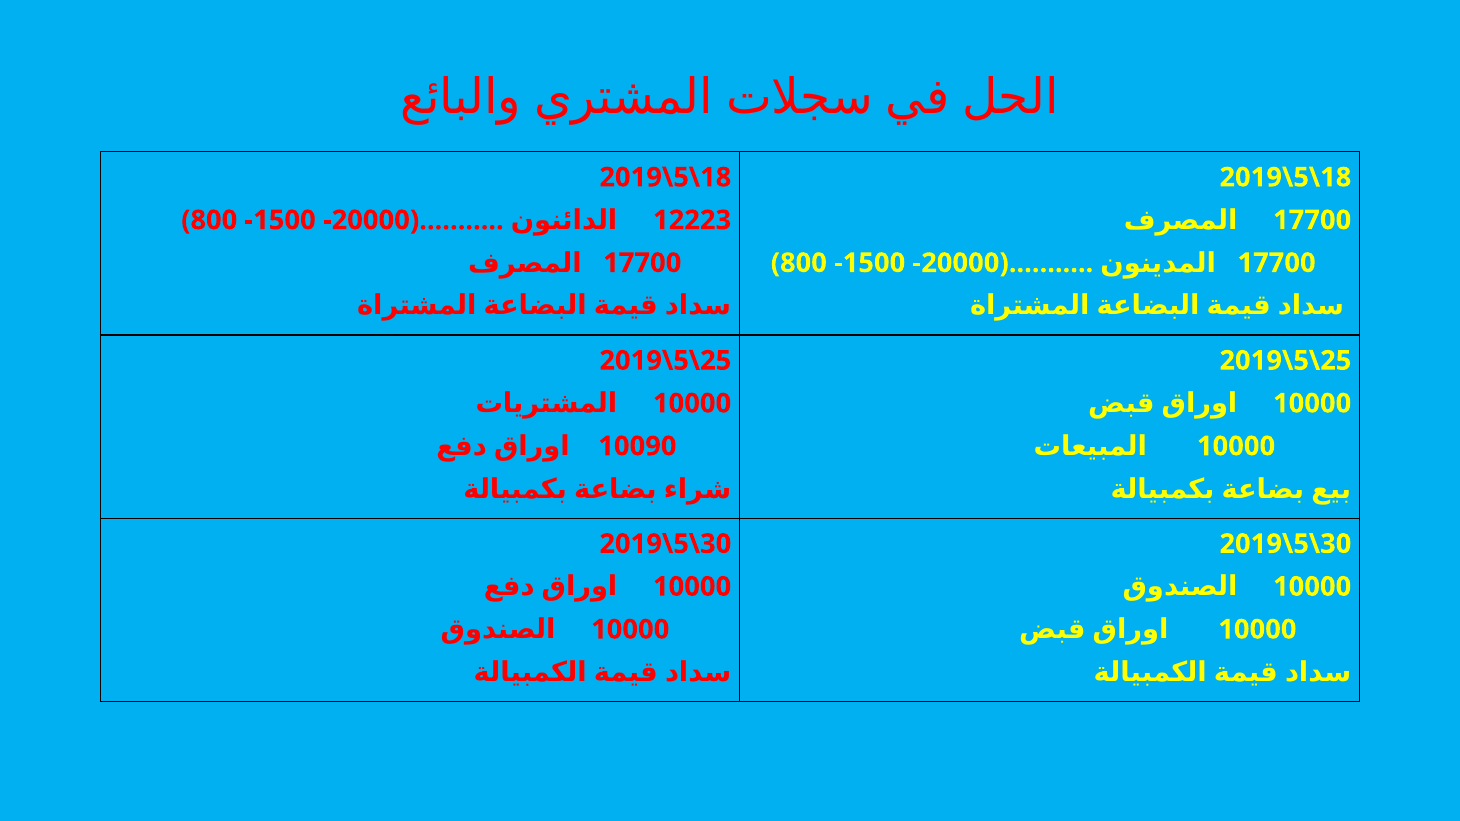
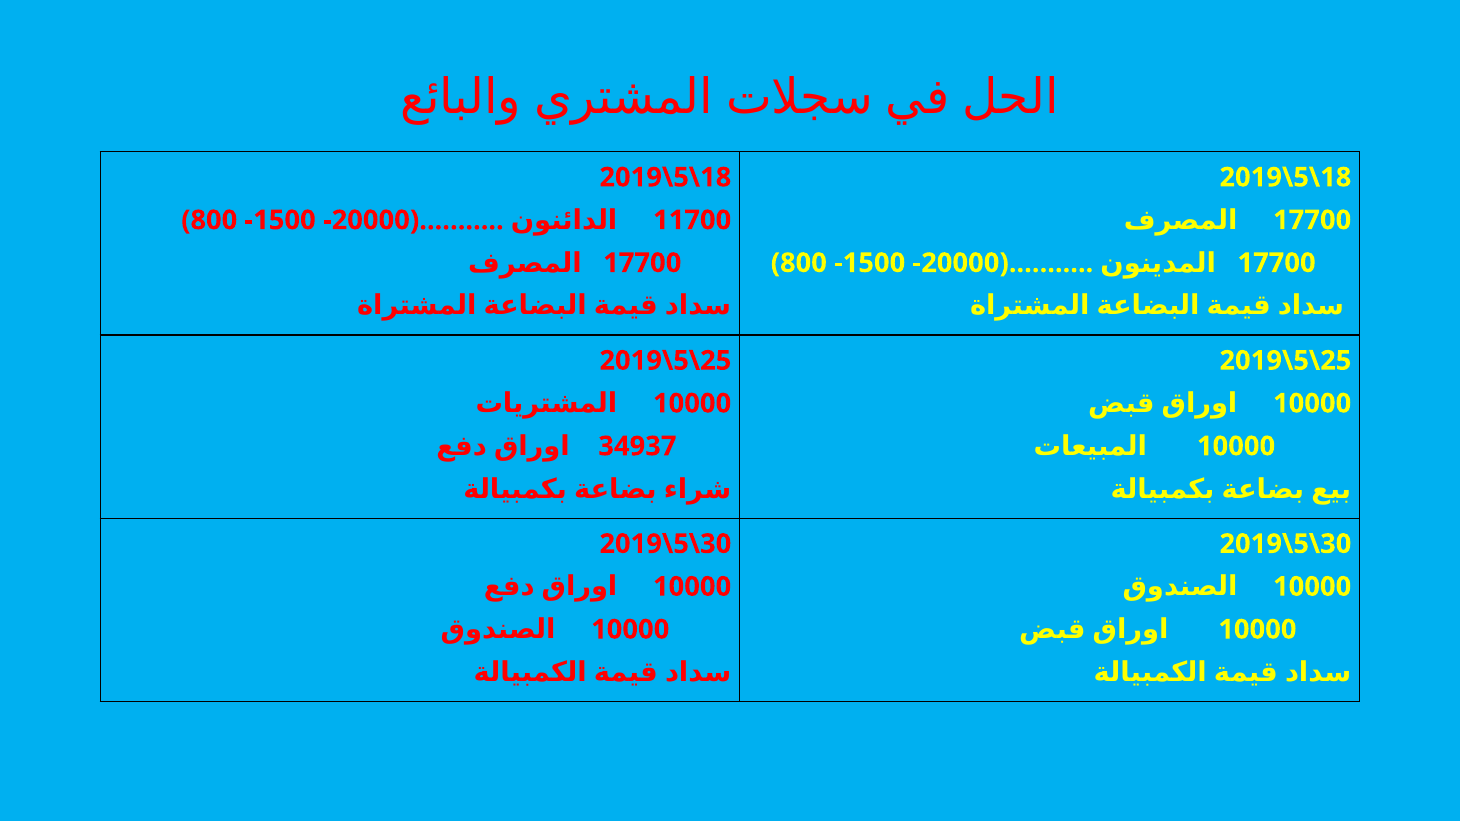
12223: 12223 -> 11700 (692, 220)
10090: 10090 -> 34937 (637, 446)
